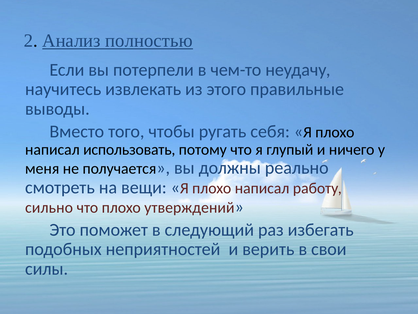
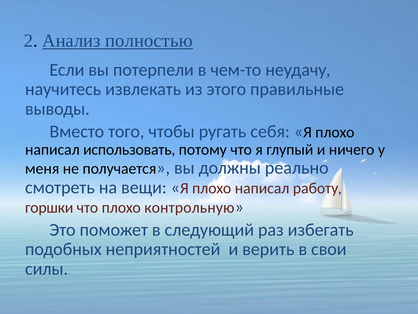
сильно: сильно -> горшки (49, 207)
утверждений: утверждений -> контрольную (189, 207)
